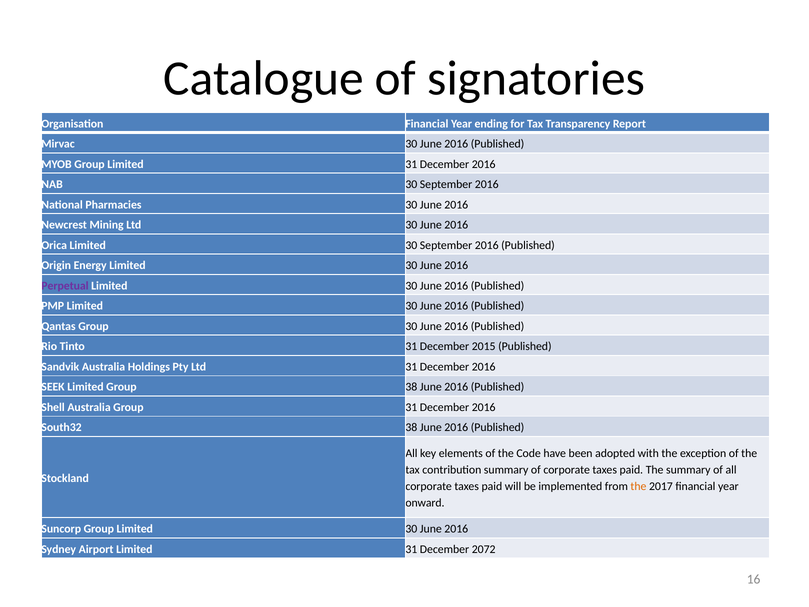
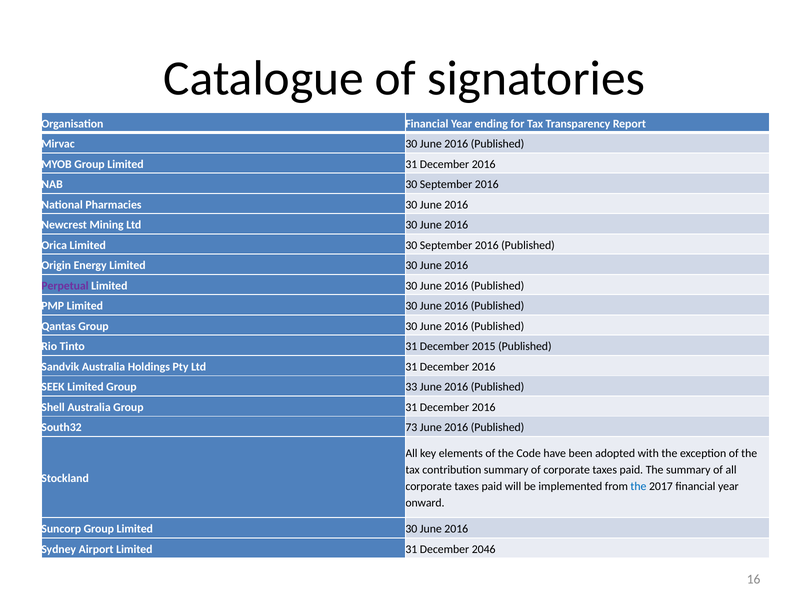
Group 38: 38 -> 33 (411, 387)
South32 38: 38 -> 73 (411, 427)
the colour: orange -> blue (638, 486)
2072: 2072 -> 2046 (484, 549)
